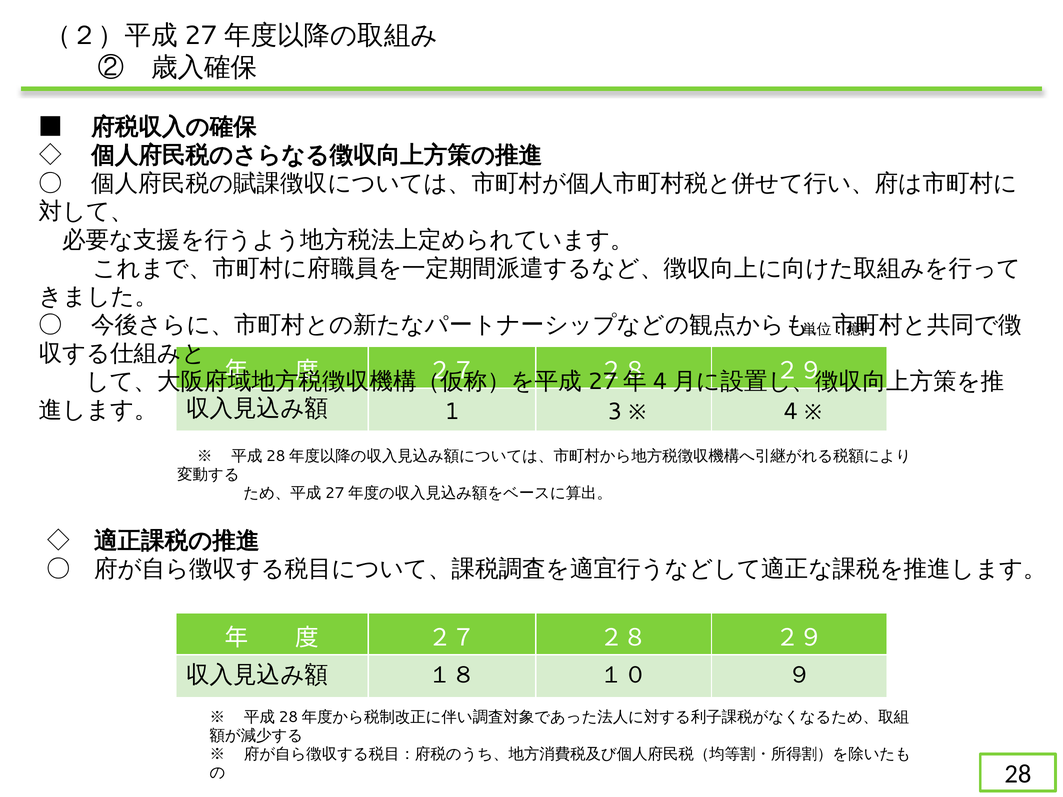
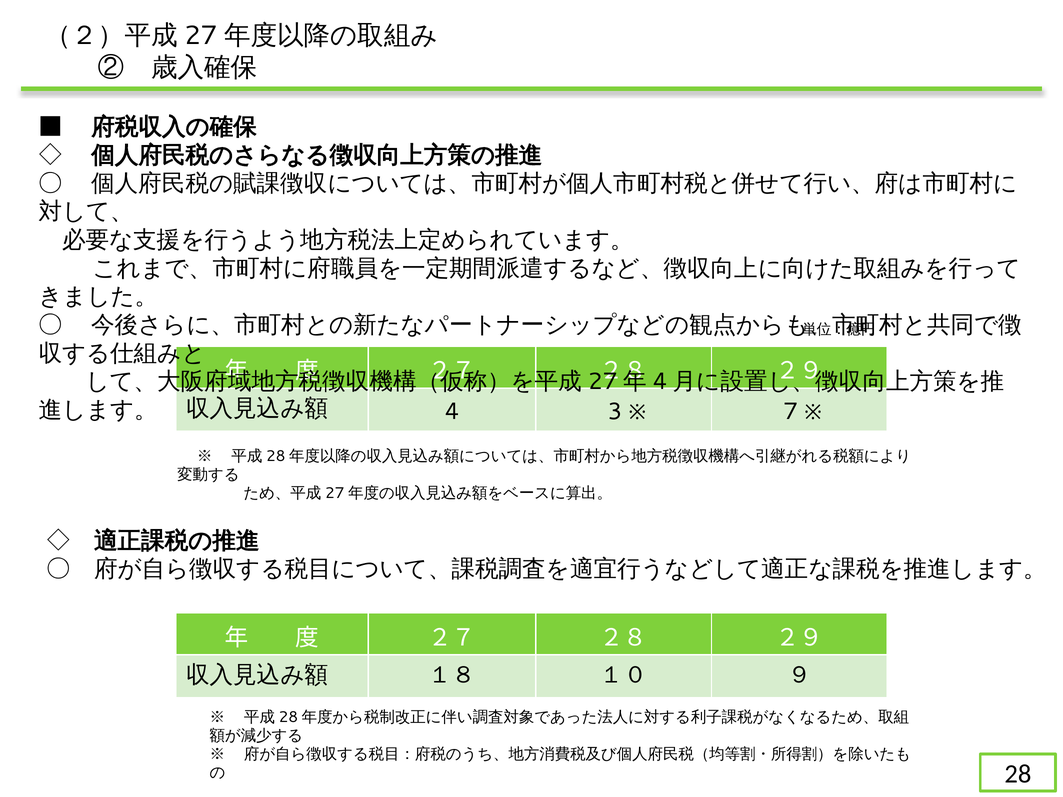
1: 1 -> 4 (452, 411)
4: 4 -> 7 (791, 411)
